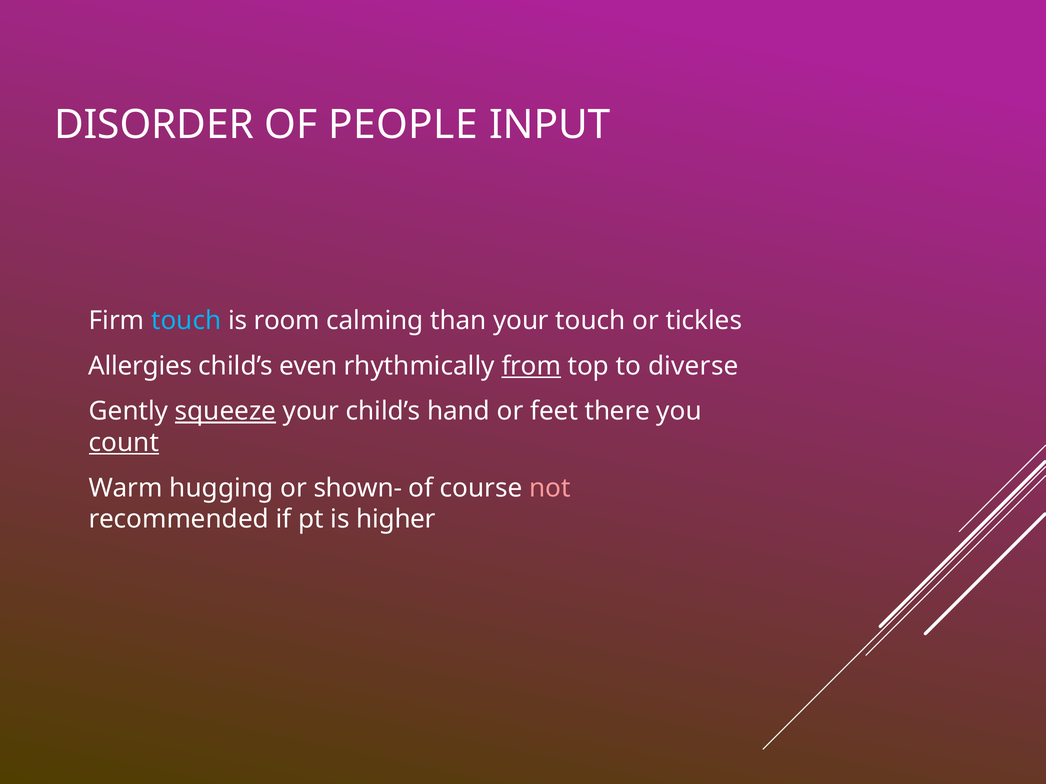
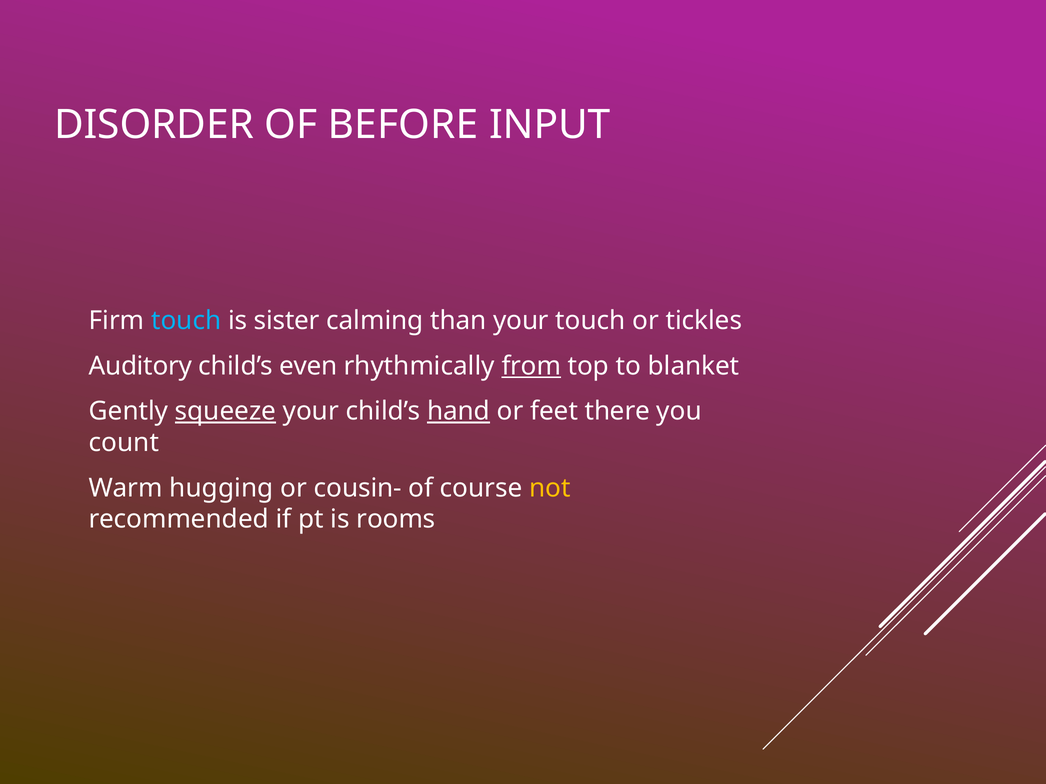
PEOPLE: PEOPLE -> BEFORE (403, 125)
room: room -> sister (287, 321)
Allergies: Allergies -> Auditory (140, 366)
diverse: diverse -> blanket (694, 366)
hand underline: none -> present (458, 412)
count underline: present -> none (124, 443)
shown-: shown- -> cousin- (358, 488)
not colour: pink -> yellow (550, 488)
higher: higher -> rooms (396, 520)
